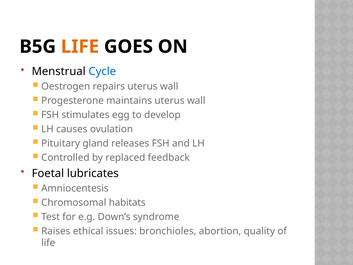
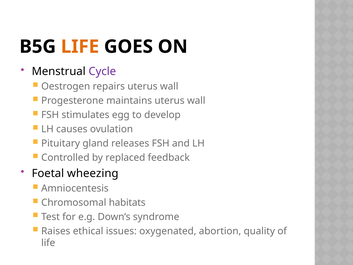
Cycle colour: blue -> purple (102, 71)
lubricates: lubricates -> wheezing (93, 173)
bronchioles: bronchioles -> oxygenated (168, 231)
